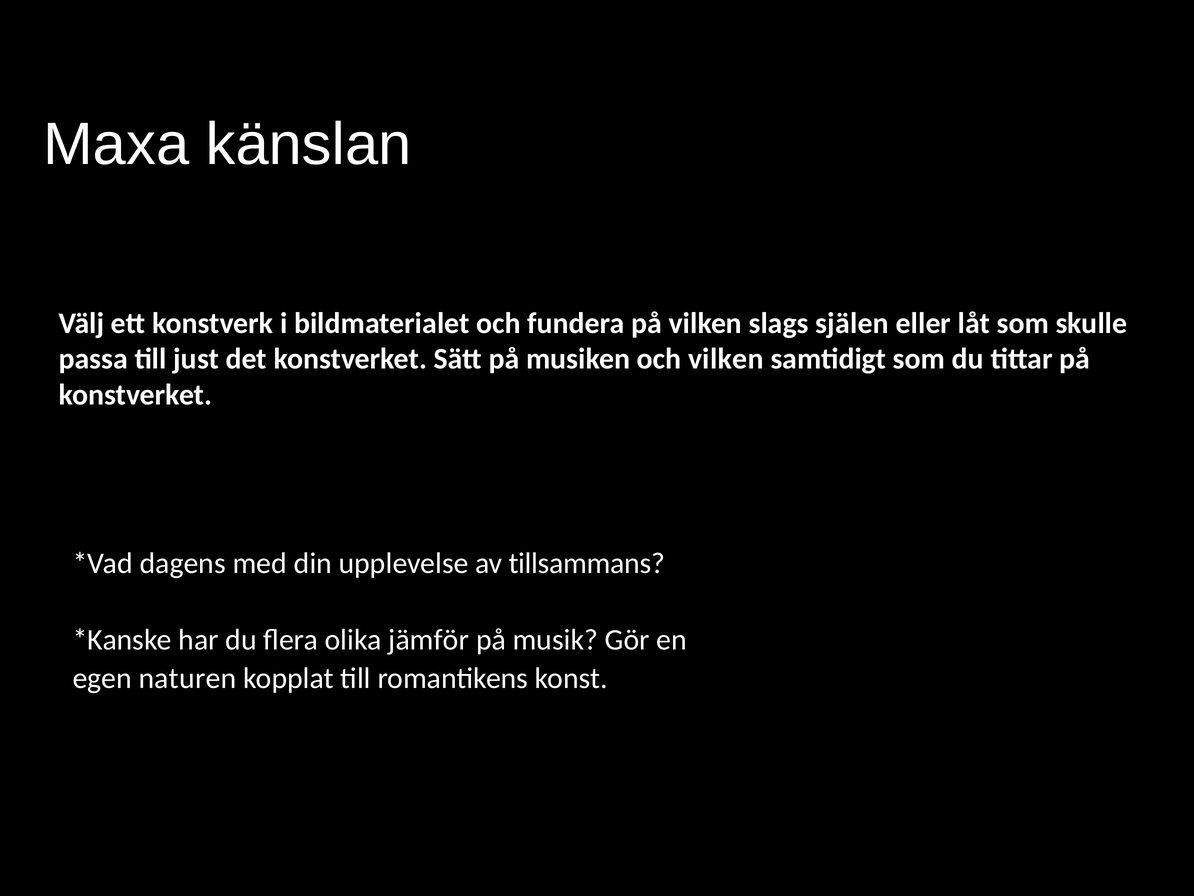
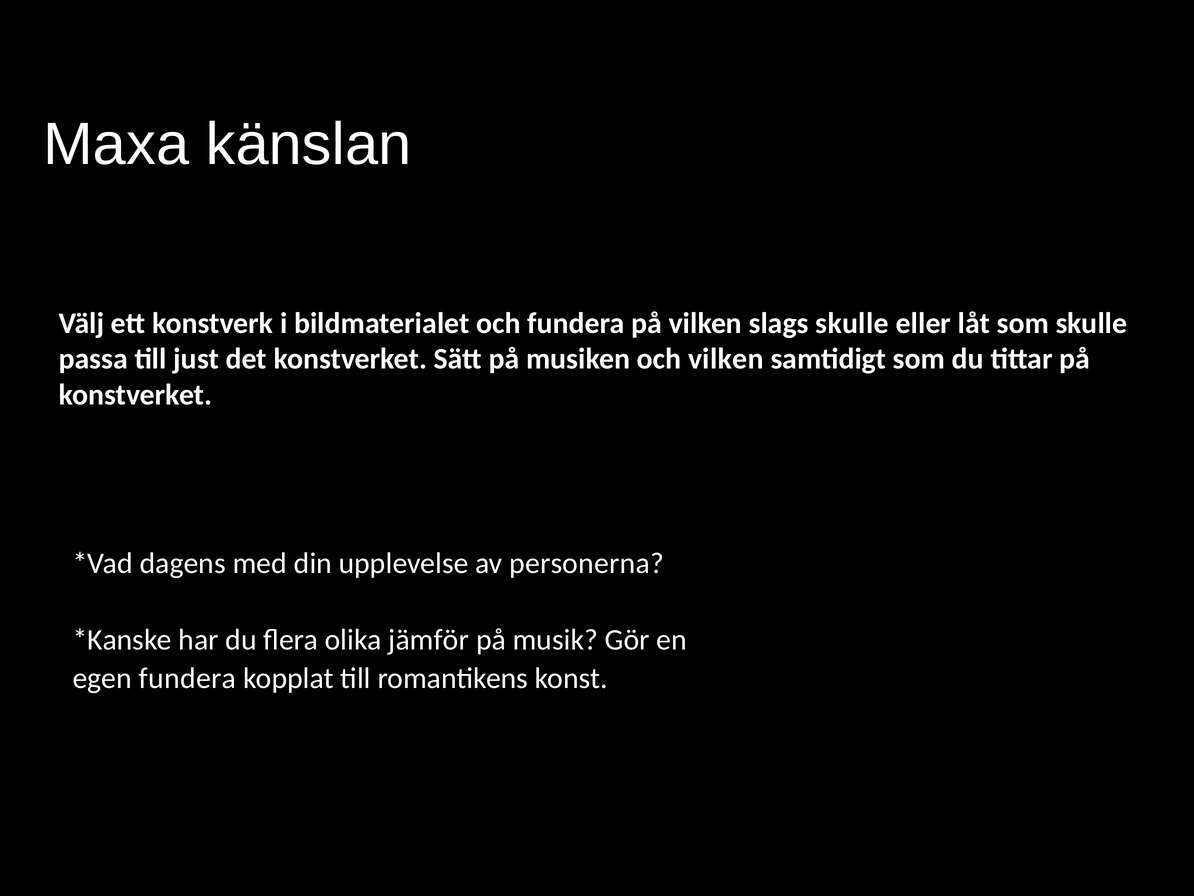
slags själen: själen -> skulle (852, 323)
tillsammans: tillsammans -> personerna (587, 563)
egen naturen: naturen -> fundera (187, 678)
